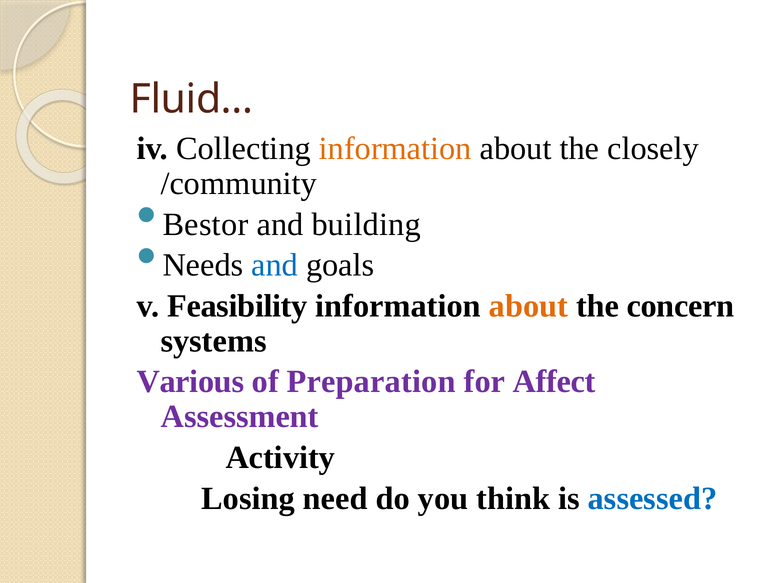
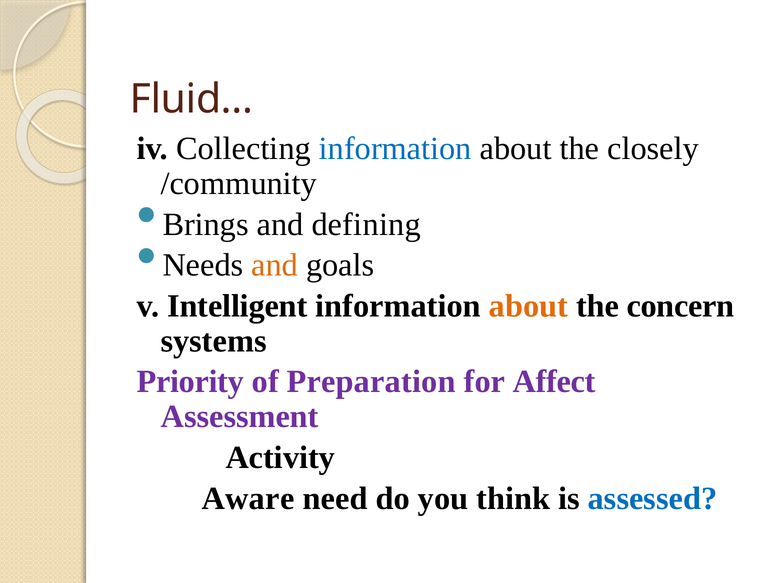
information colour: orange -> blue (395, 149)
Bestor: Bestor -> Brings (206, 224)
building: building -> defining (366, 224)
and colour: blue -> orange (275, 265)
Feasibility: Feasibility -> Intelligent (237, 306)
Various: Various -> Priority (190, 382)
Losing: Losing -> Aware (248, 498)
